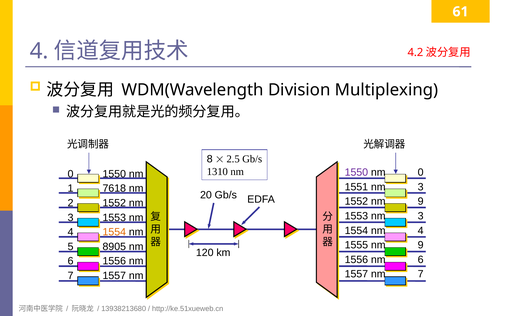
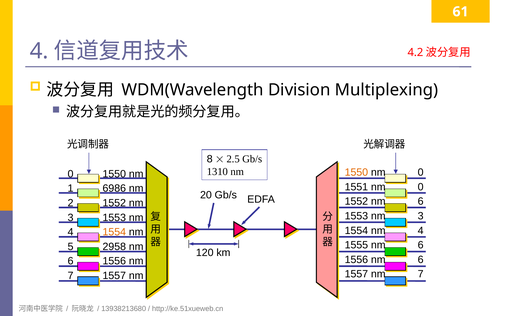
1550 colour: purple -> orange (356, 172)
1551 nm 3: 3 -> 0 (421, 187)
7618: 7618 -> 6986 (114, 188)
1552 nm 9: 9 -> 6 (421, 201)
1555 nm 9: 9 -> 6 (421, 245)
8905: 8905 -> 2958 (114, 246)
